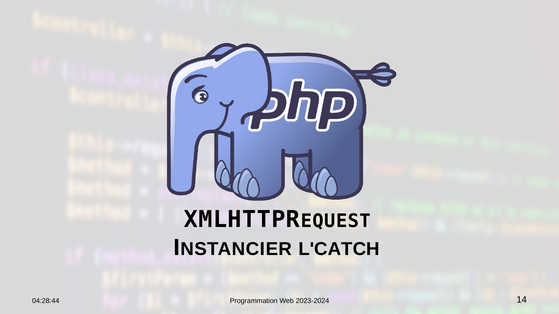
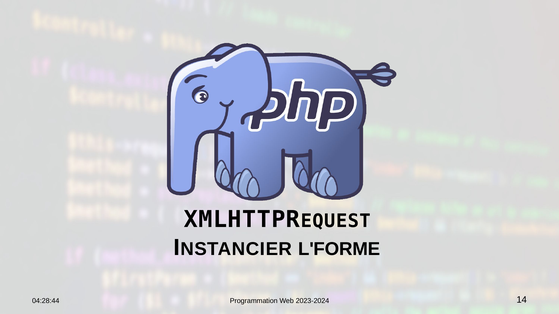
L'CATCH: L'CATCH -> L'FORME (339, 249)
